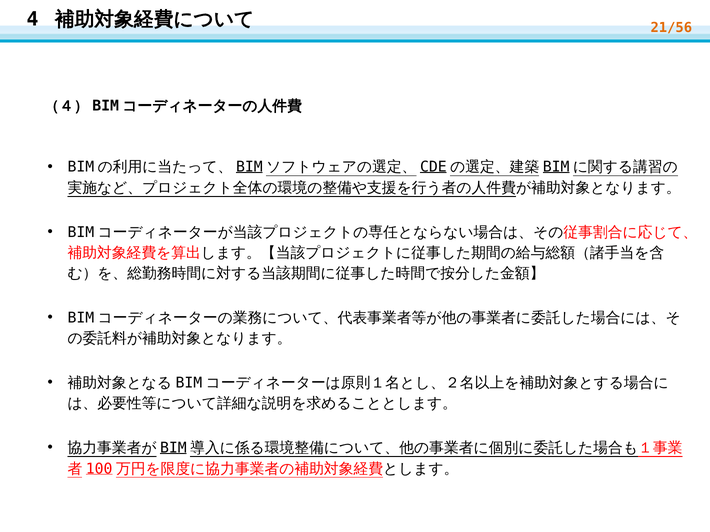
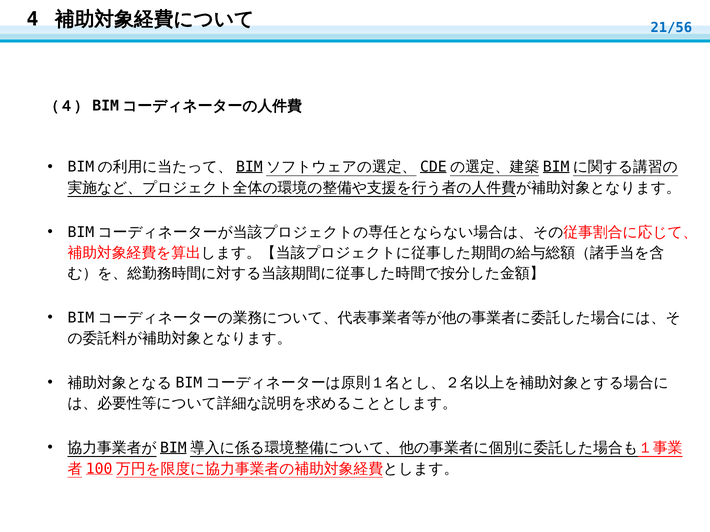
21/56 colour: orange -> blue (671, 28)
